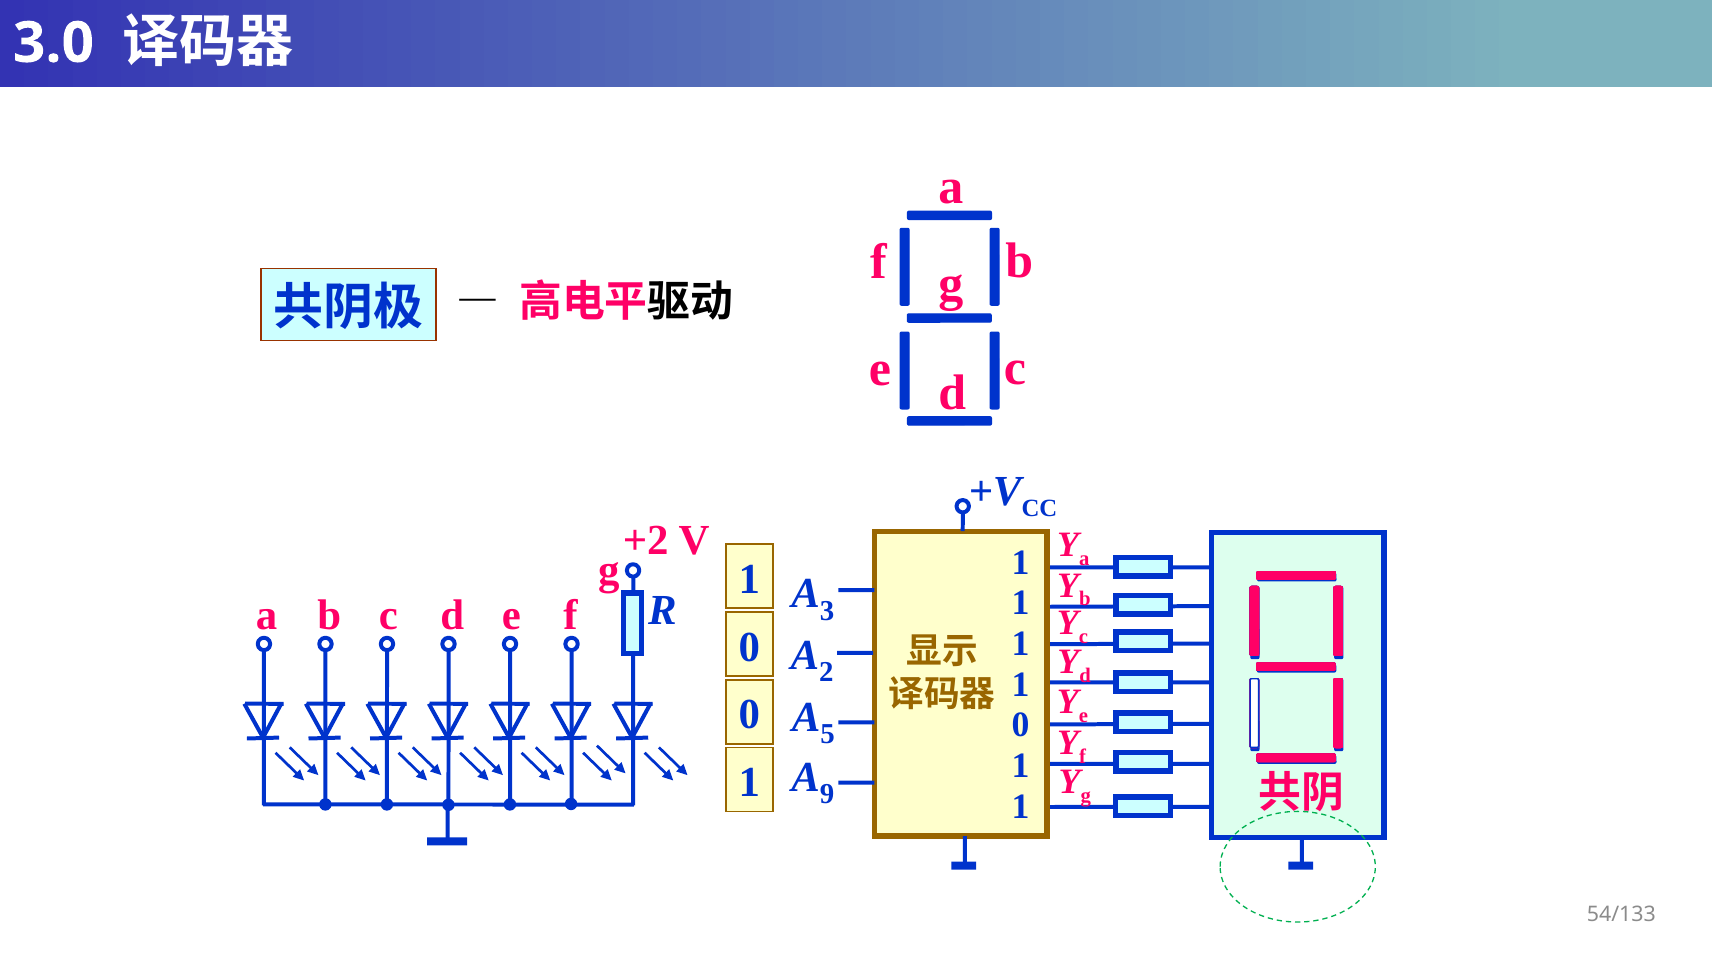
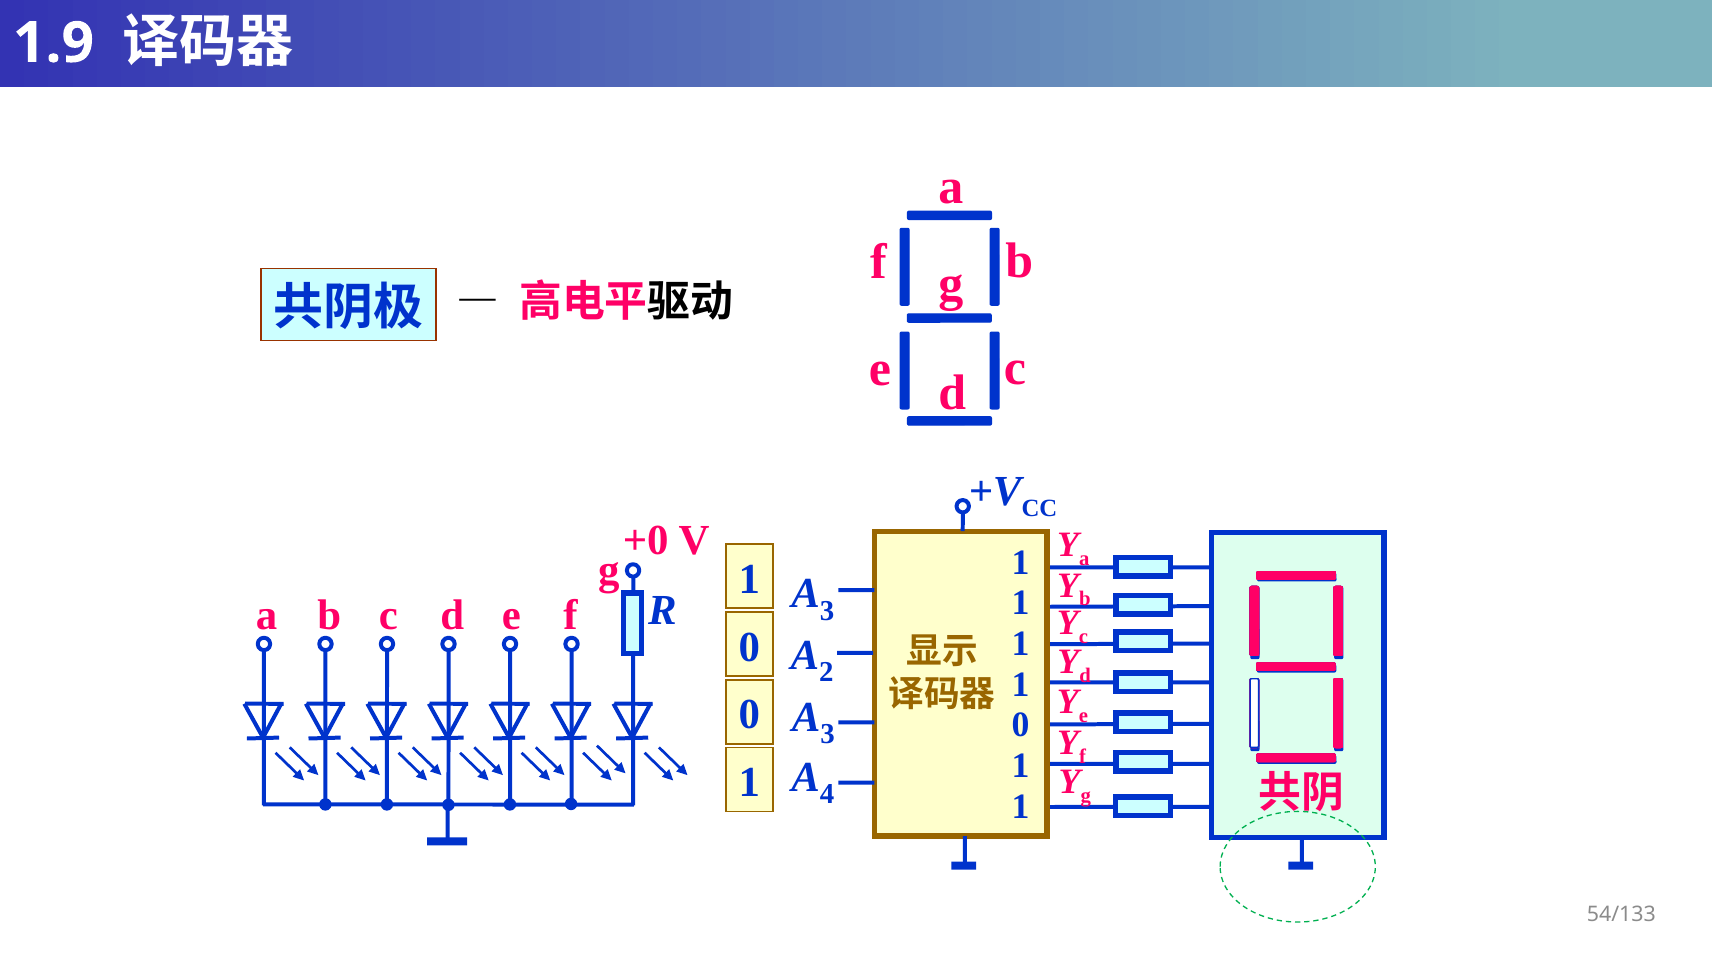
3.0: 3.0 -> 1.9 (53, 43)
+2: +2 -> +0 (646, 540)
5: 5 -> 3 (828, 734)
9: 9 -> 4 (827, 794)
